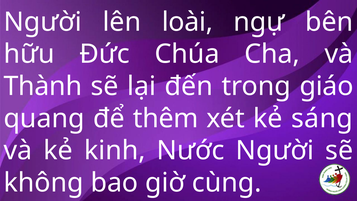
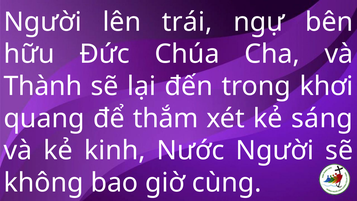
loài: loài -> trái (187, 22)
giáo: giáo -> khơi (326, 86)
thêm: thêm -> thắm (166, 118)
